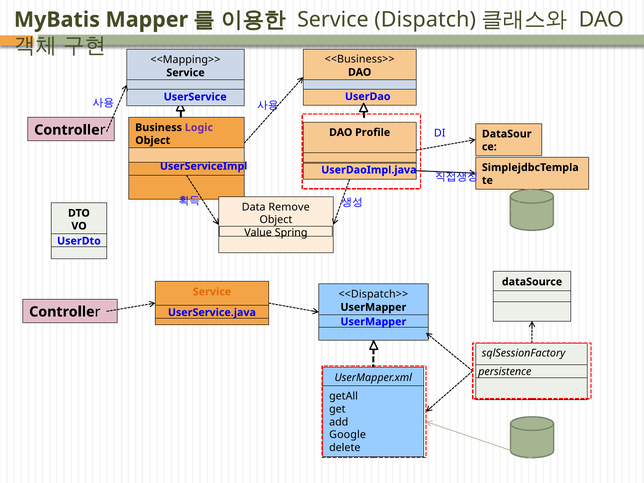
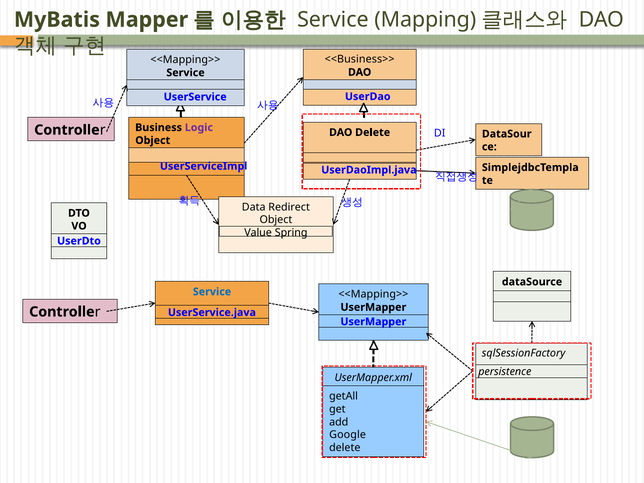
Dispatch: Dispatch -> Mapping (425, 20)
DAO Profile: Profile -> Delete (373, 132)
Remove: Remove -> Redirect (289, 207)
Service colour: orange -> blue (212, 292)
<<Dispatch>>: <<Dispatch>> -> <<Mapping>> (373, 294)
